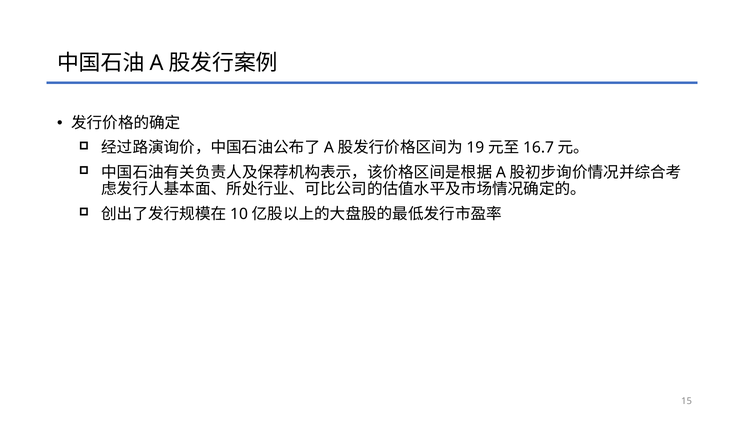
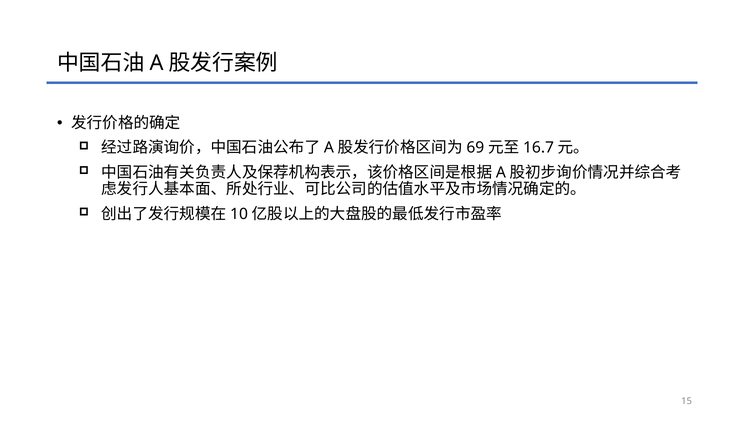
19: 19 -> 69 (475, 148)
